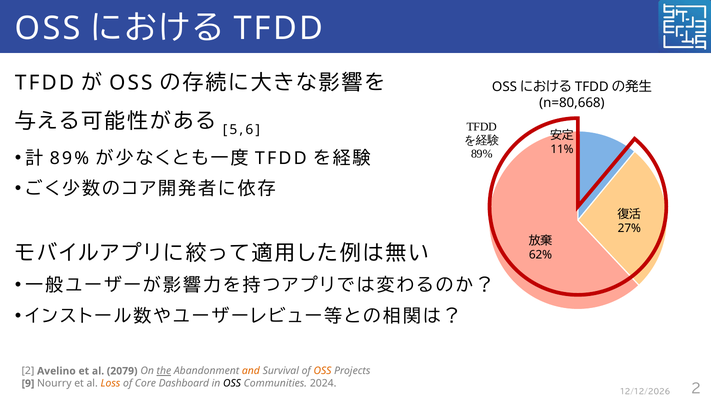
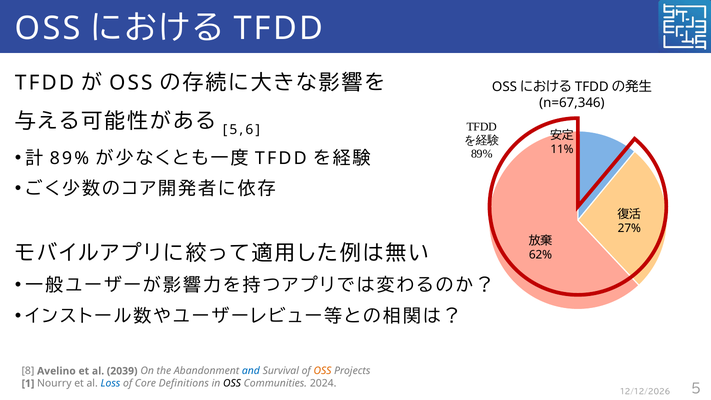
n=80,668: n=80,668 -> n=67,346 (572, 103)
2: 2 -> 8 (28, 371)
2079: 2079 -> 2039 (122, 371)
the underline: present -> none (164, 371)
and colour: orange -> blue (251, 371)
9: 9 -> 1 (28, 383)
Loss colour: orange -> blue (110, 383)
Dashboard: Dashboard -> Definitions (184, 383)
2: 2 -> 5 (696, 389)
